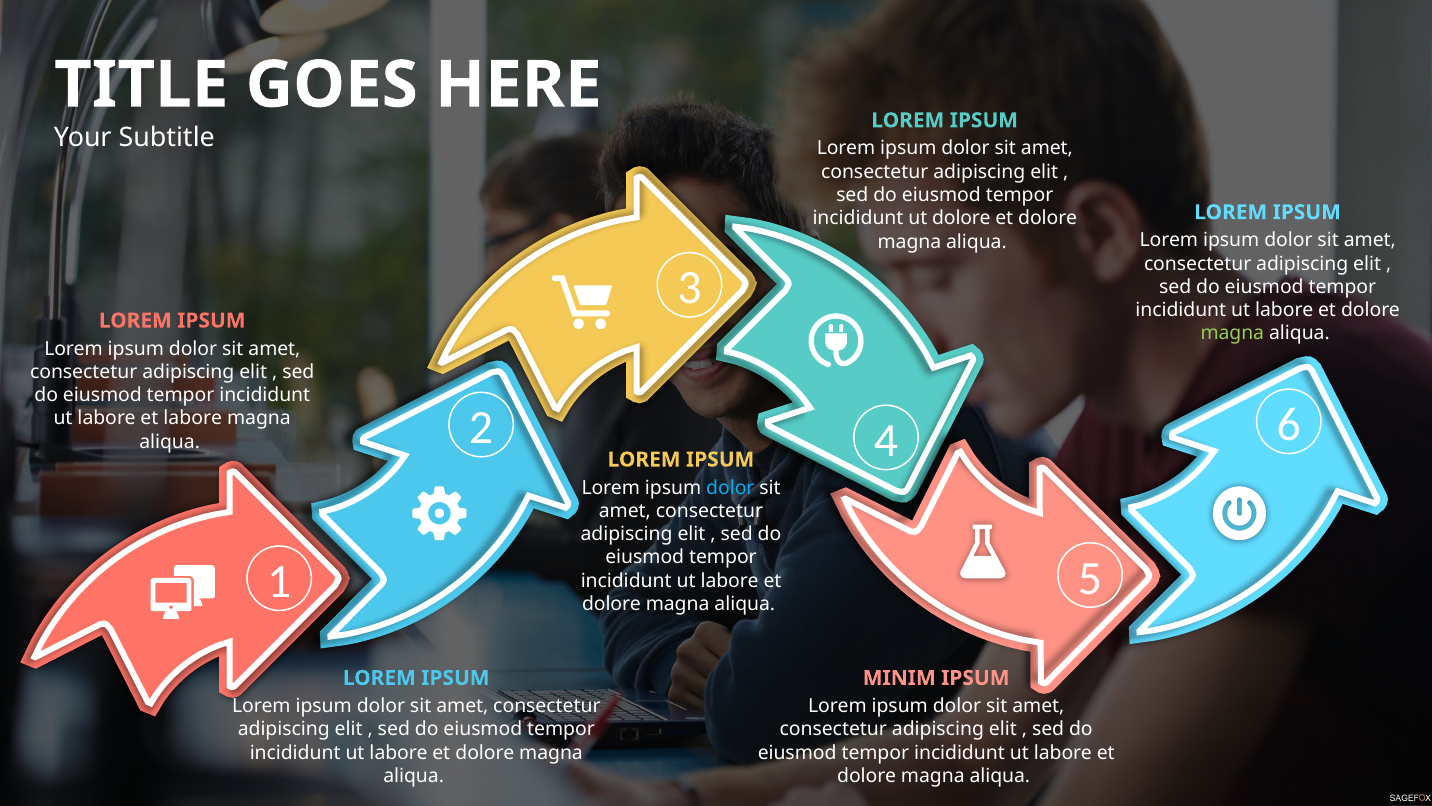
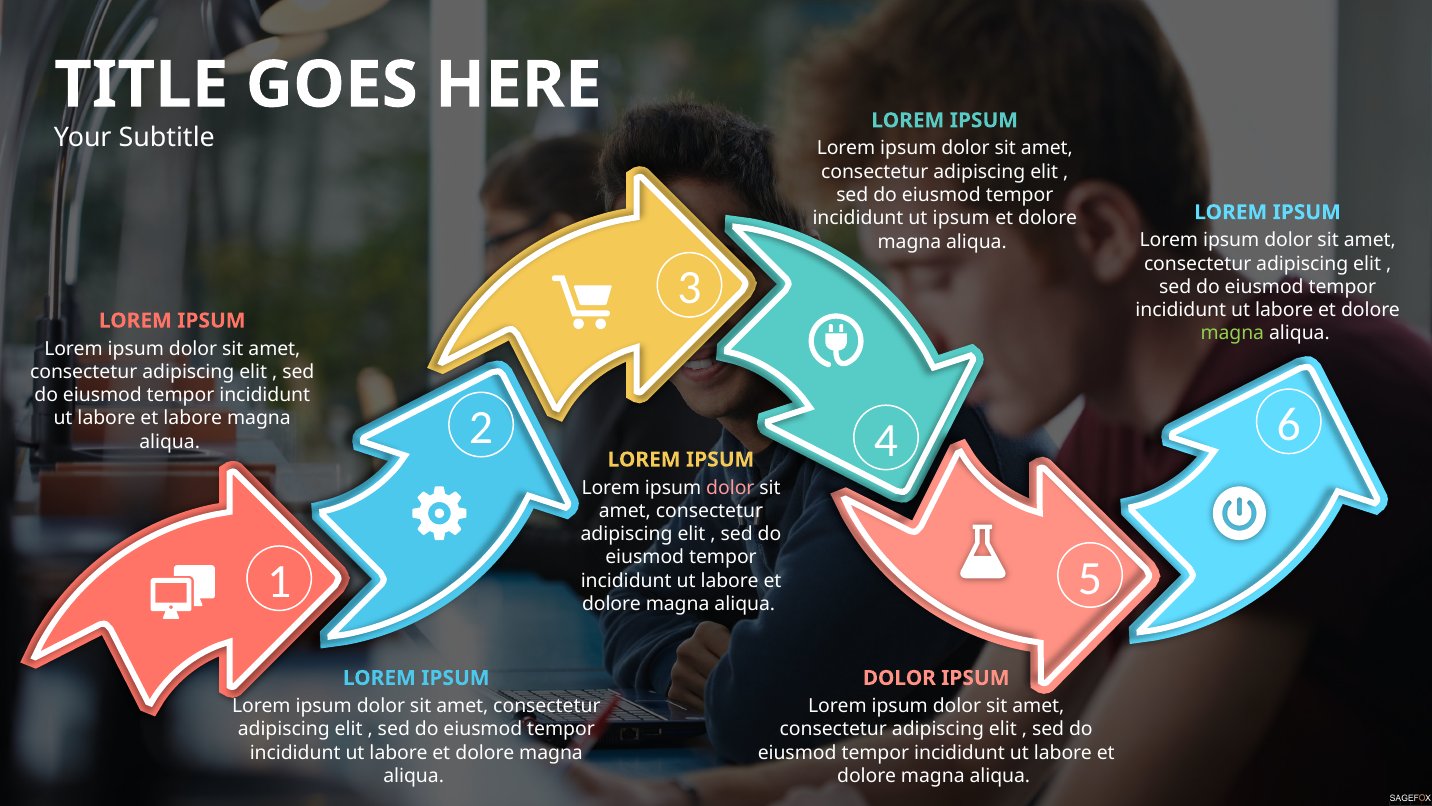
ut dolore: dolore -> ipsum (961, 218)
dolor colour: light blue -> pink (730, 487)
MINIM: MINIM -> DOLOR (899, 678)
